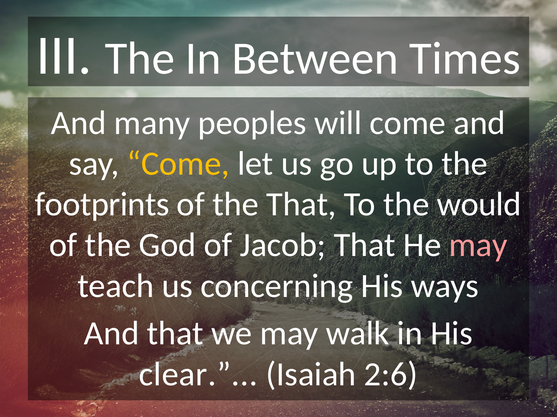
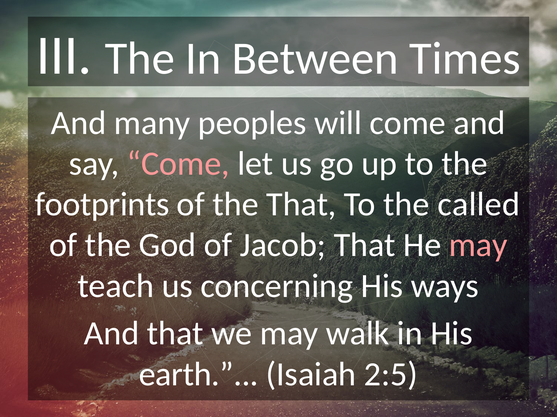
Come colour: yellow -> pink (178, 164)
would: would -> called (479, 205)
clear: clear -> earth (199, 375)
2:6: 2:6 -> 2:5 (391, 375)
